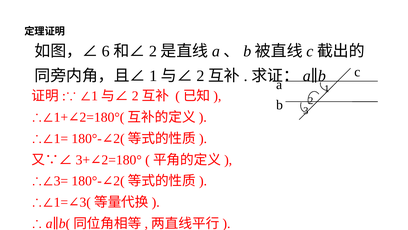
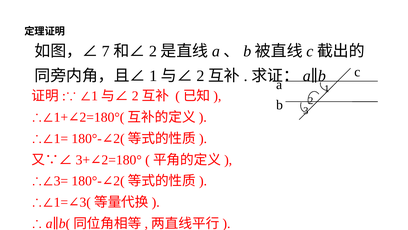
6: 6 -> 7 (106, 51)
